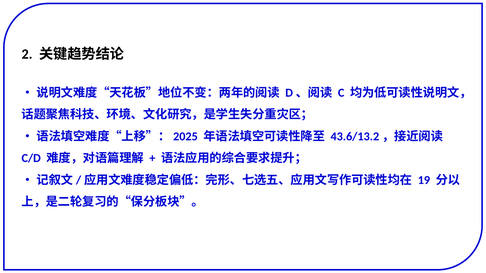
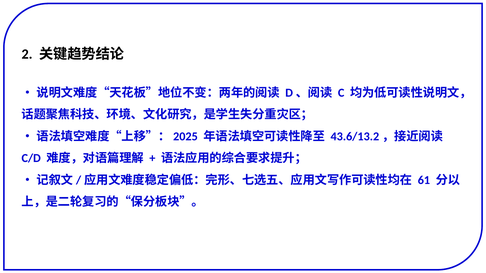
19: 19 -> 61 (424, 180)
